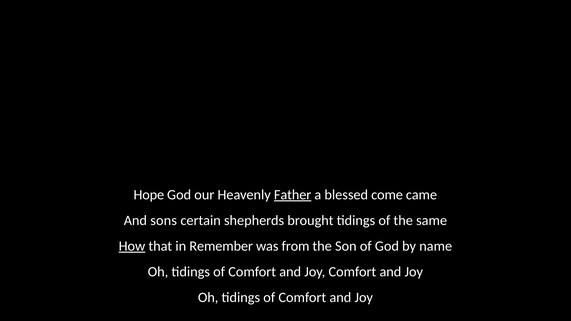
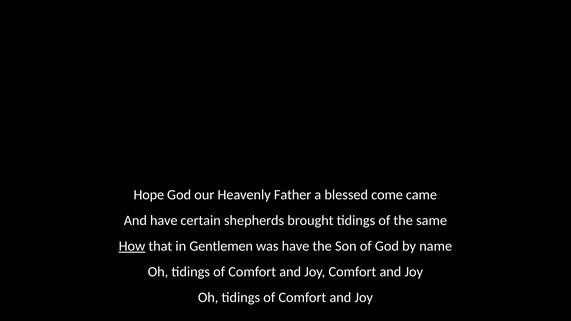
Father underline: present -> none (293, 195)
And sons: sons -> have (164, 220)
Remember: Remember -> Gentlemen (221, 246)
was from: from -> have (296, 246)
